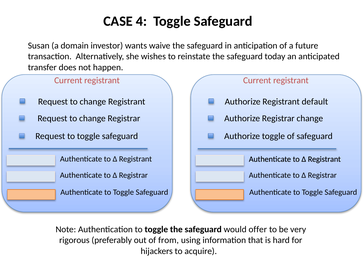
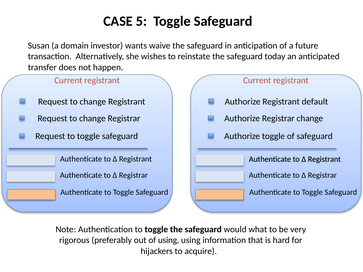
4: 4 -> 5 (141, 21)
offer: offer -> what (258, 230)
of from: from -> using (169, 240)
